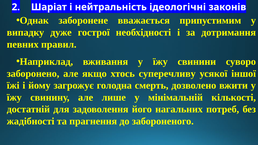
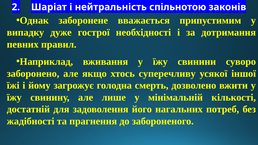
ідеологічні: ідеологічні -> спільнотою (178, 7)
